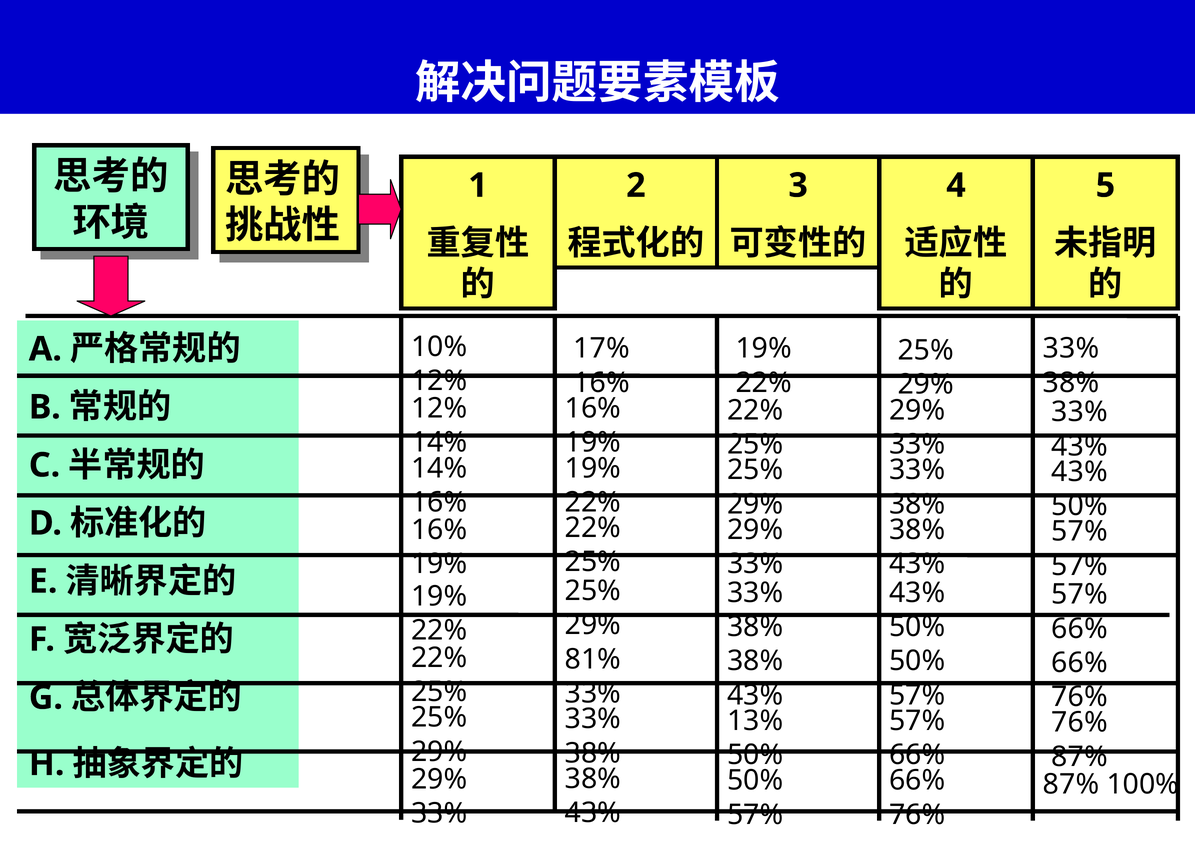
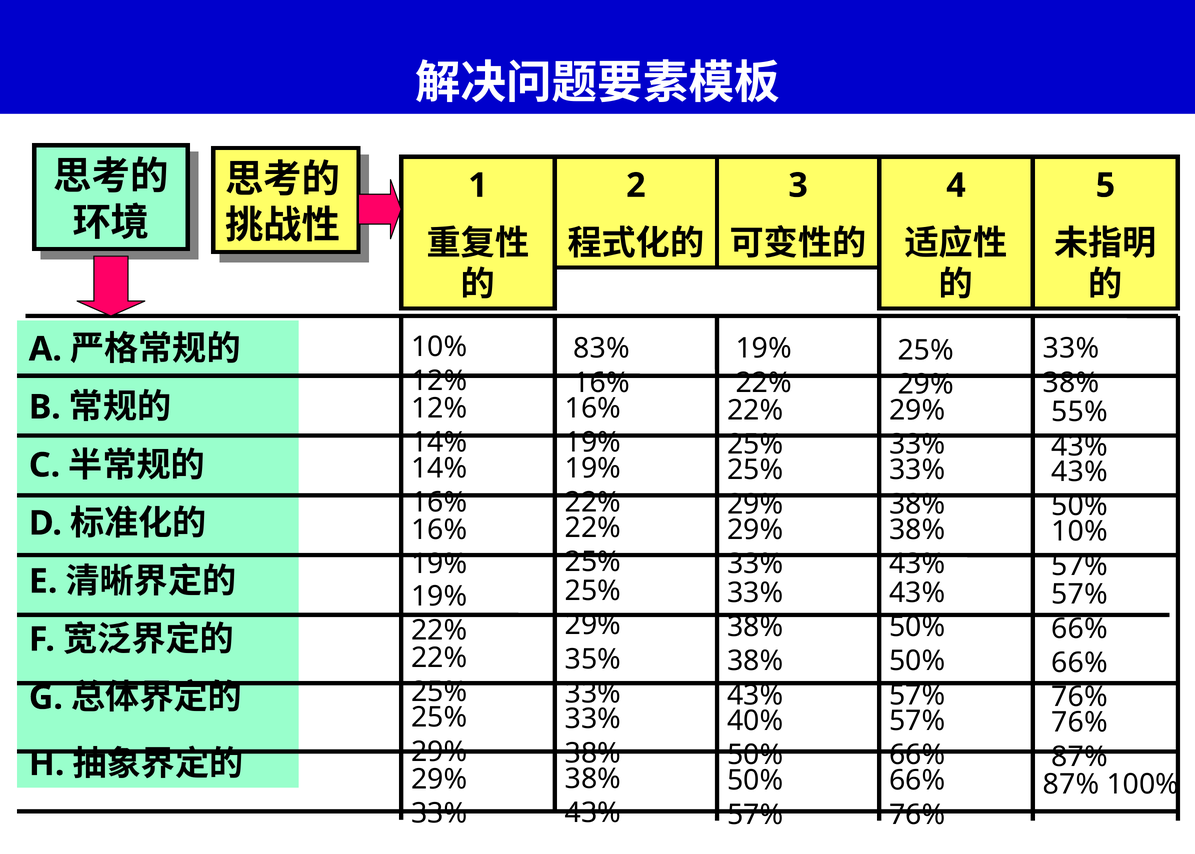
17%: 17% -> 83% (602, 348)
33%: 33% -> 55% (1080, 412)
57%: 57% -> 10% (1080, 531)
81%: 81% -> 35% (593, 659)
13%: 13% -> 40% (755, 720)
